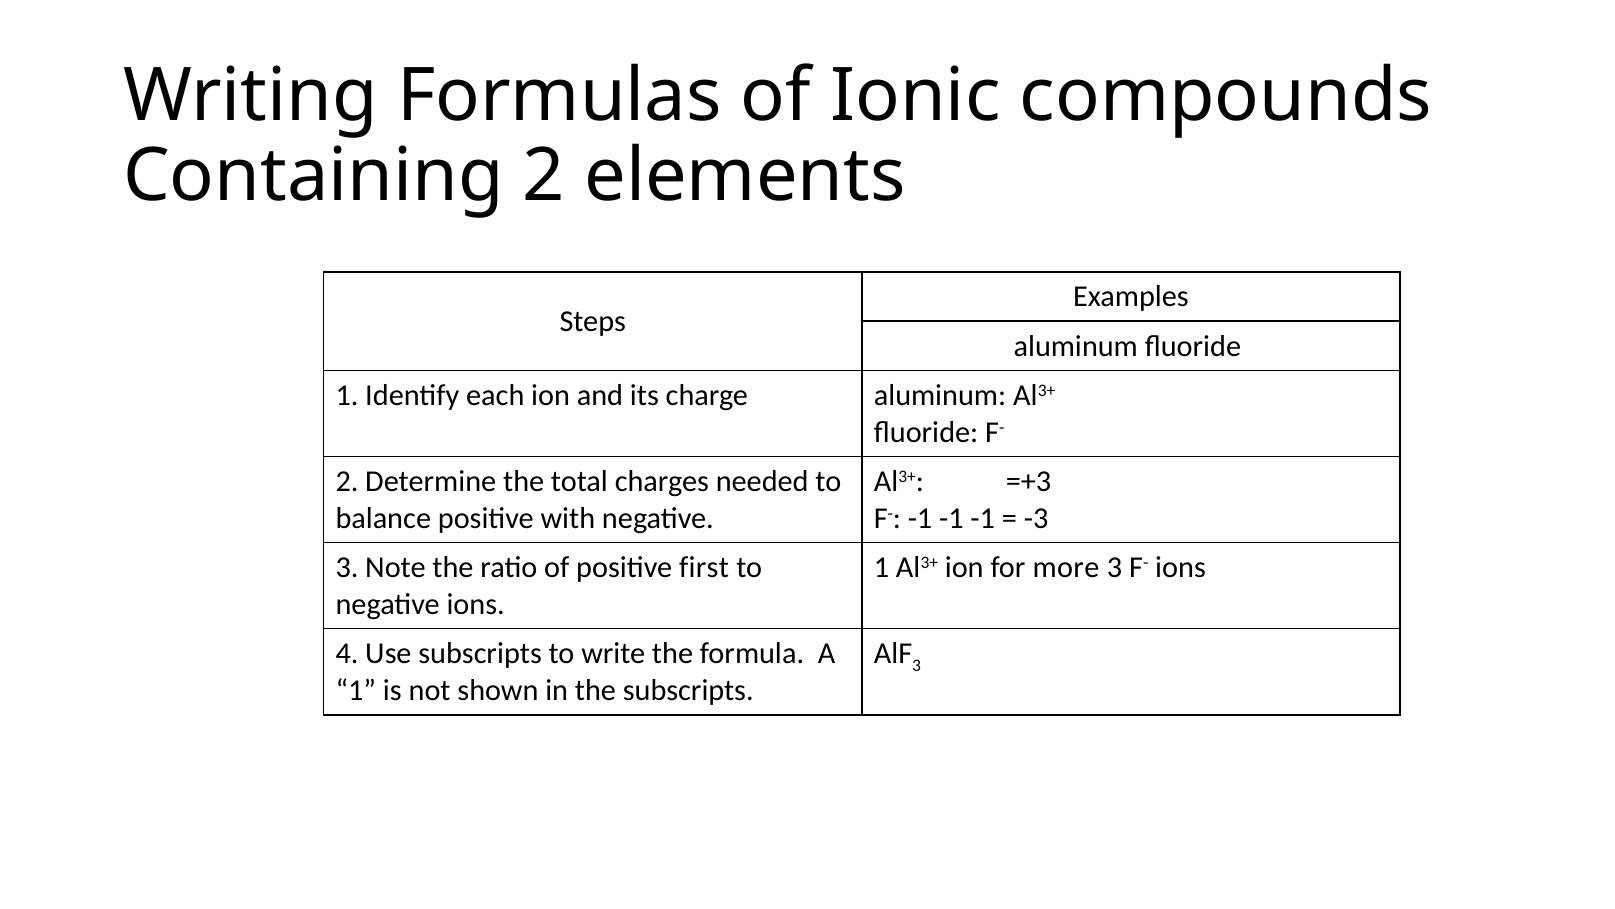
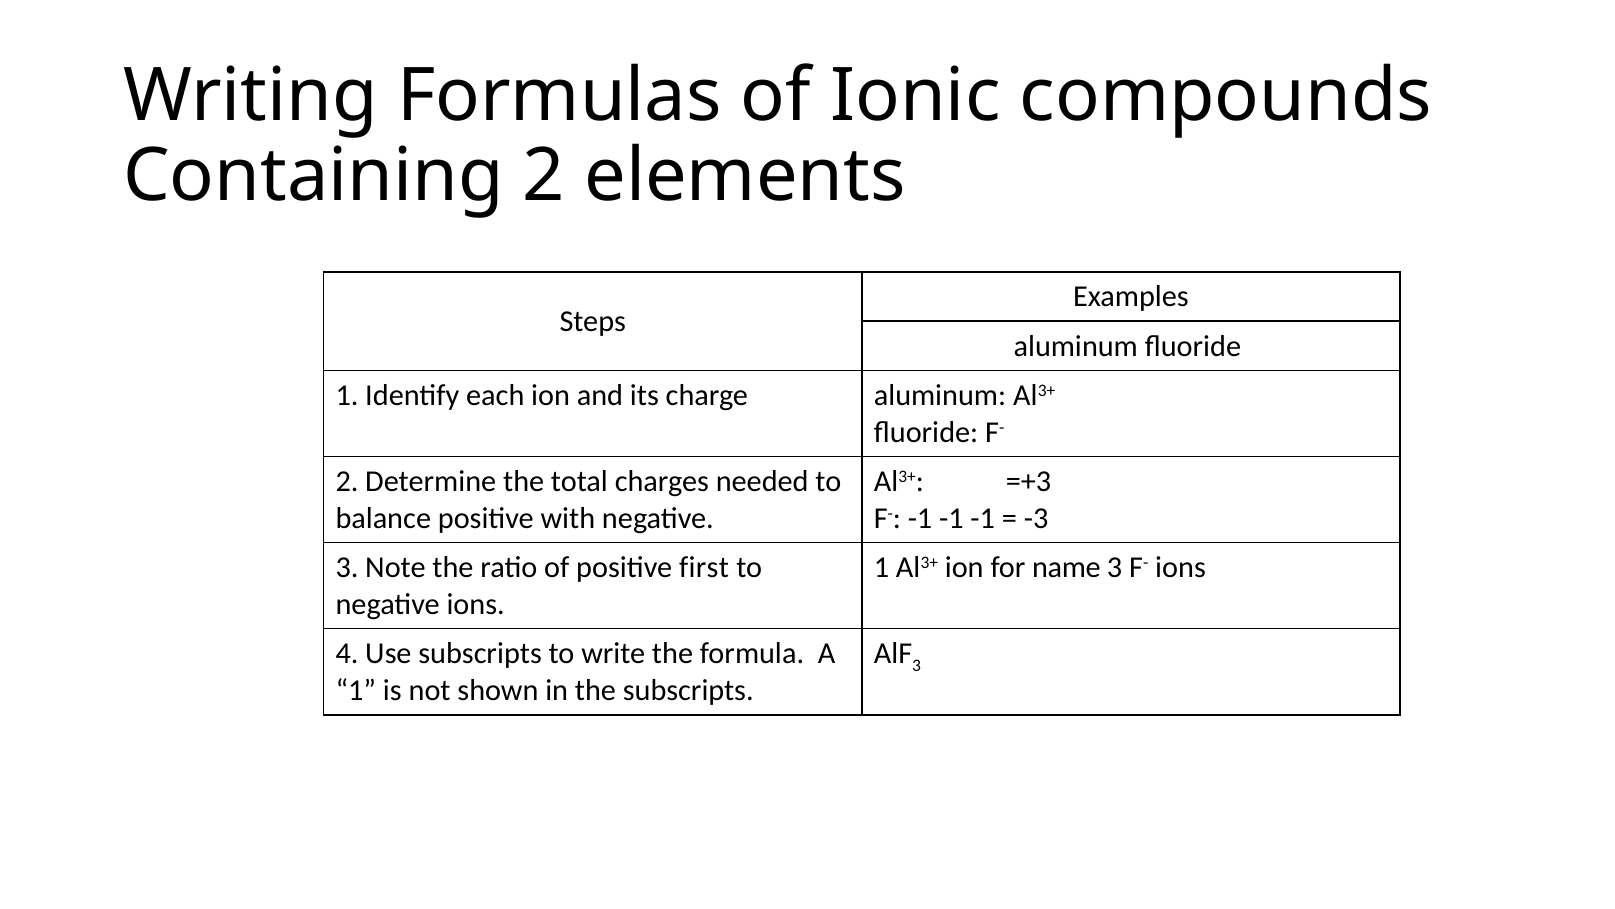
more: more -> name (1066, 567)
